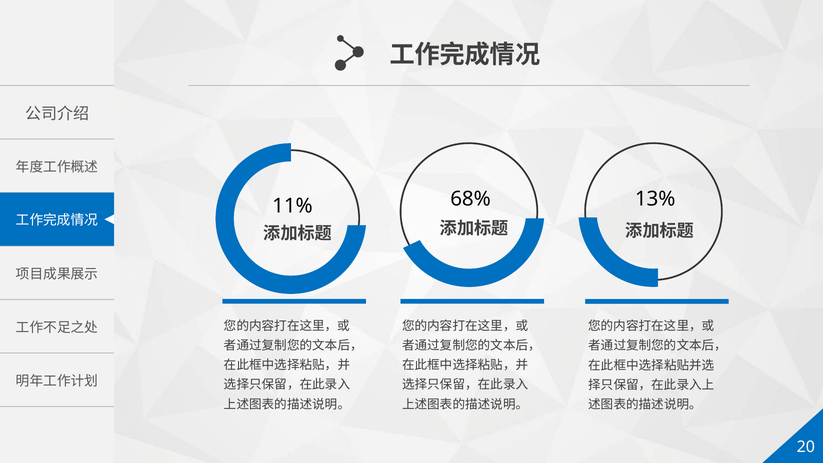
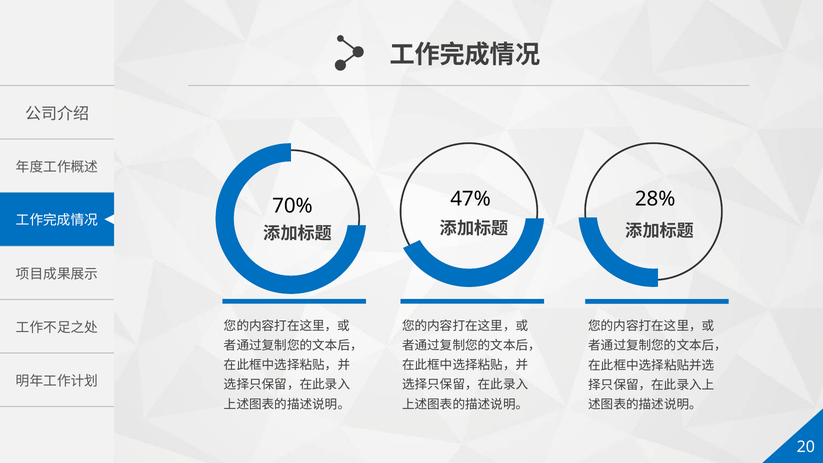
68%: 68% -> 47% (471, 199)
13%: 13% -> 28% (655, 199)
11%: 11% -> 70% (292, 206)
